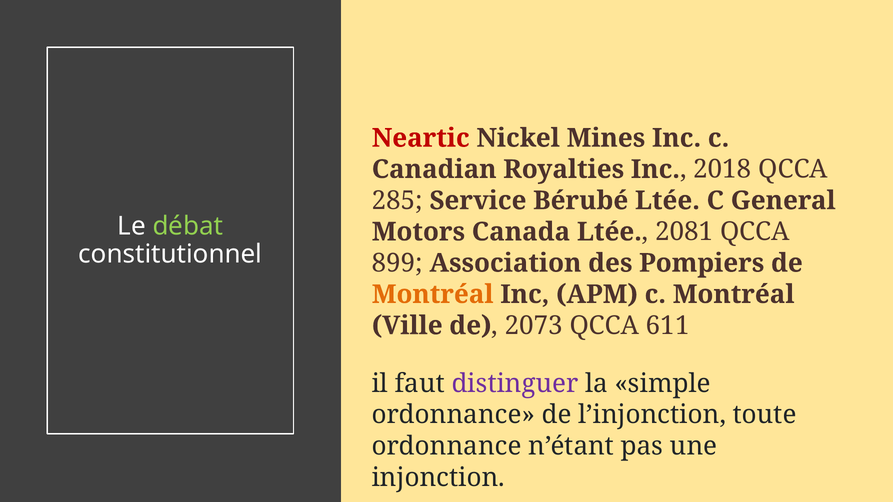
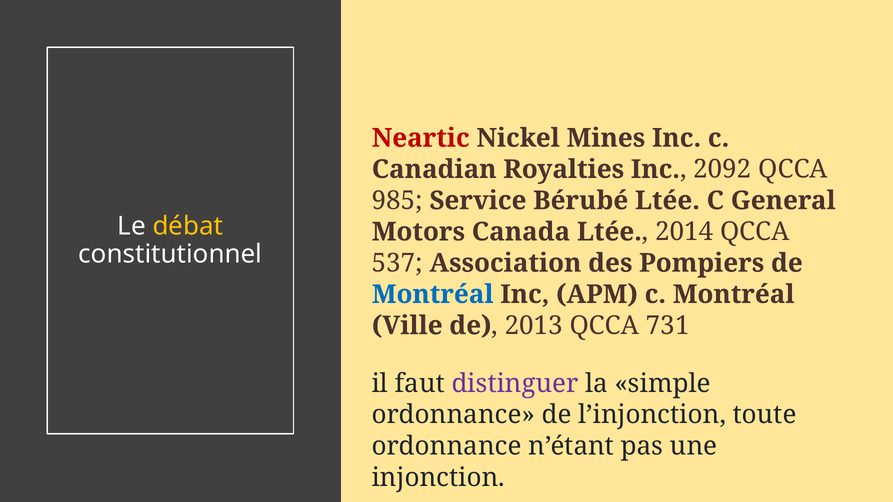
2018: 2018 -> 2092 (722, 169)
285: 285 -> 985 (397, 201)
débat colour: light green -> yellow (188, 226)
2081: 2081 -> 2014 (684, 232)
899: 899 -> 537 (397, 263)
Montréal colour: orange -> blue (433, 295)
2073: 2073 -> 2013 (534, 326)
611: 611 -> 731 (668, 326)
